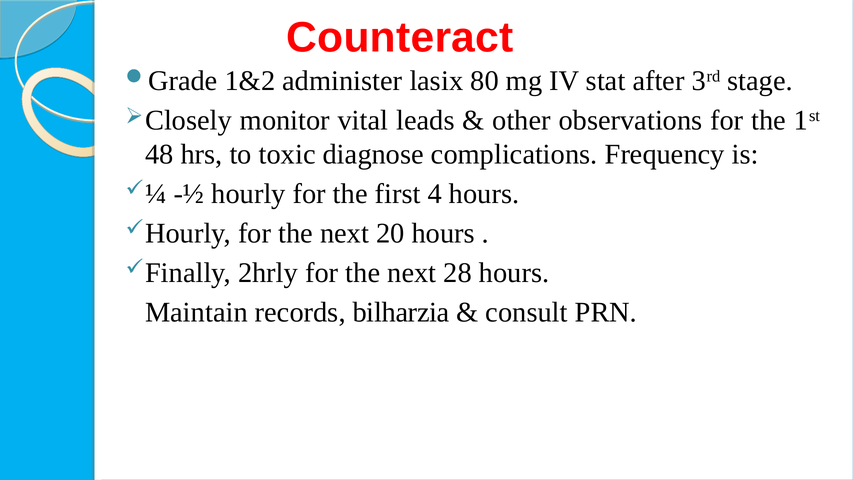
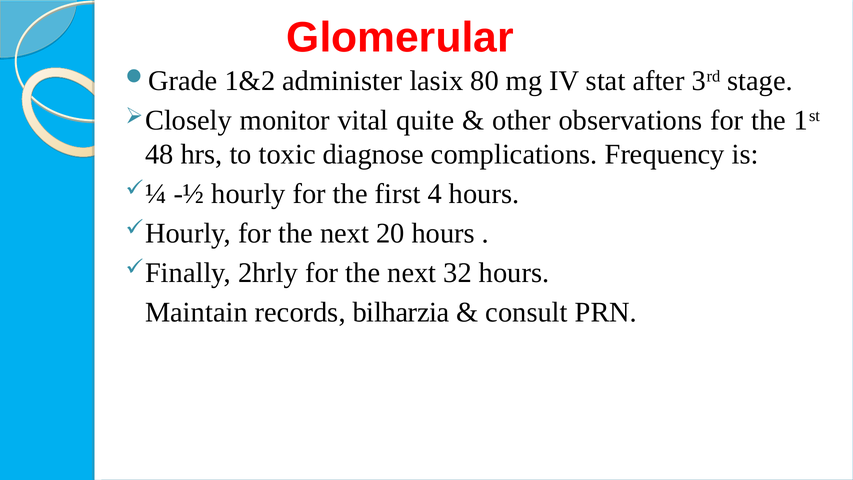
Counteract: Counteract -> Glomerular (400, 38)
leads: leads -> quite (425, 120)
28: 28 -> 32 (458, 273)
